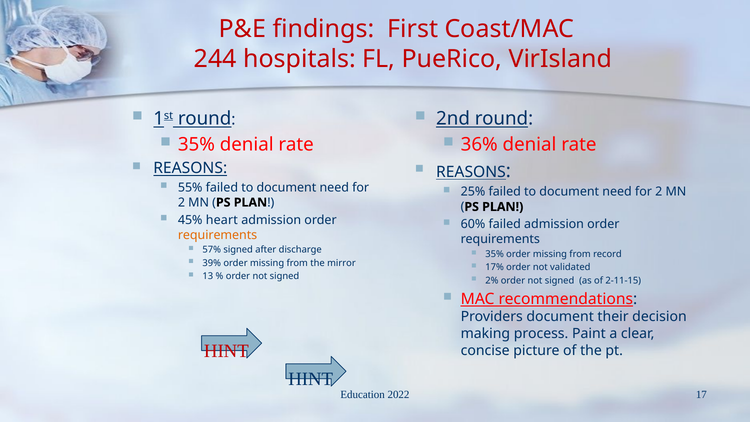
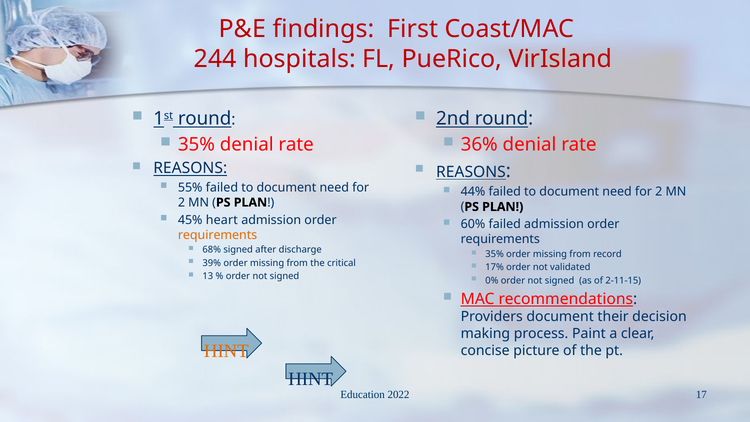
25%: 25% -> 44% (473, 192)
57%: 57% -> 68% (212, 250)
mirror: mirror -> critical (341, 263)
2%: 2% -> 0% (492, 280)
HINT colour: red -> orange (226, 351)
